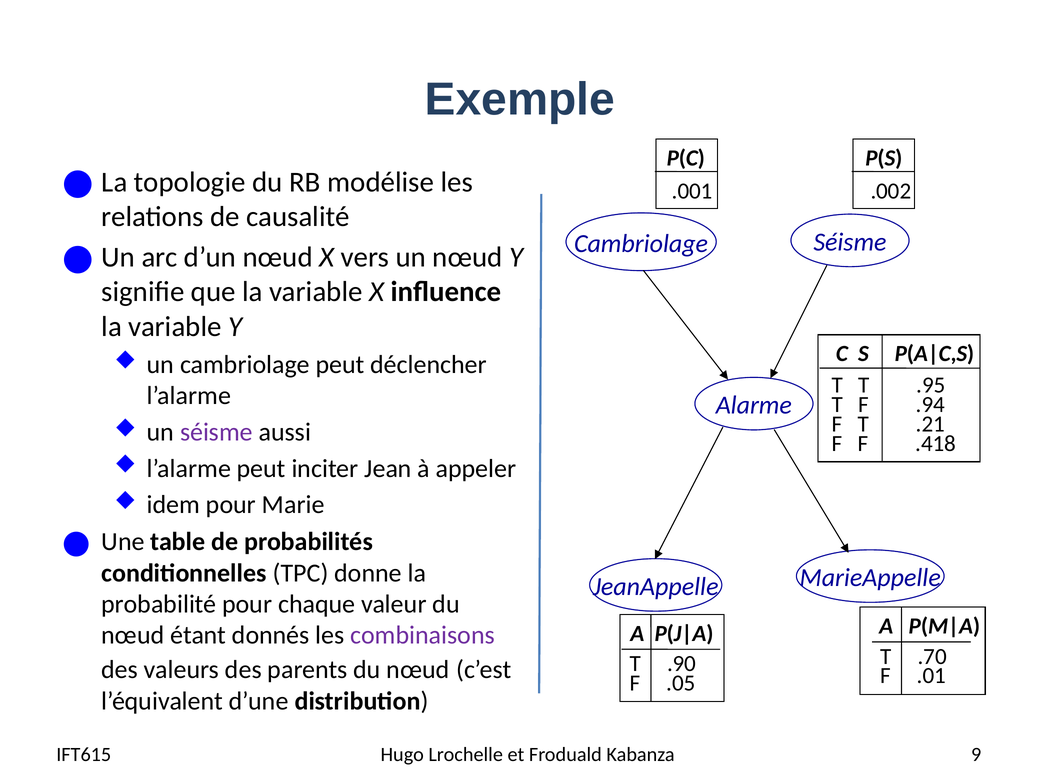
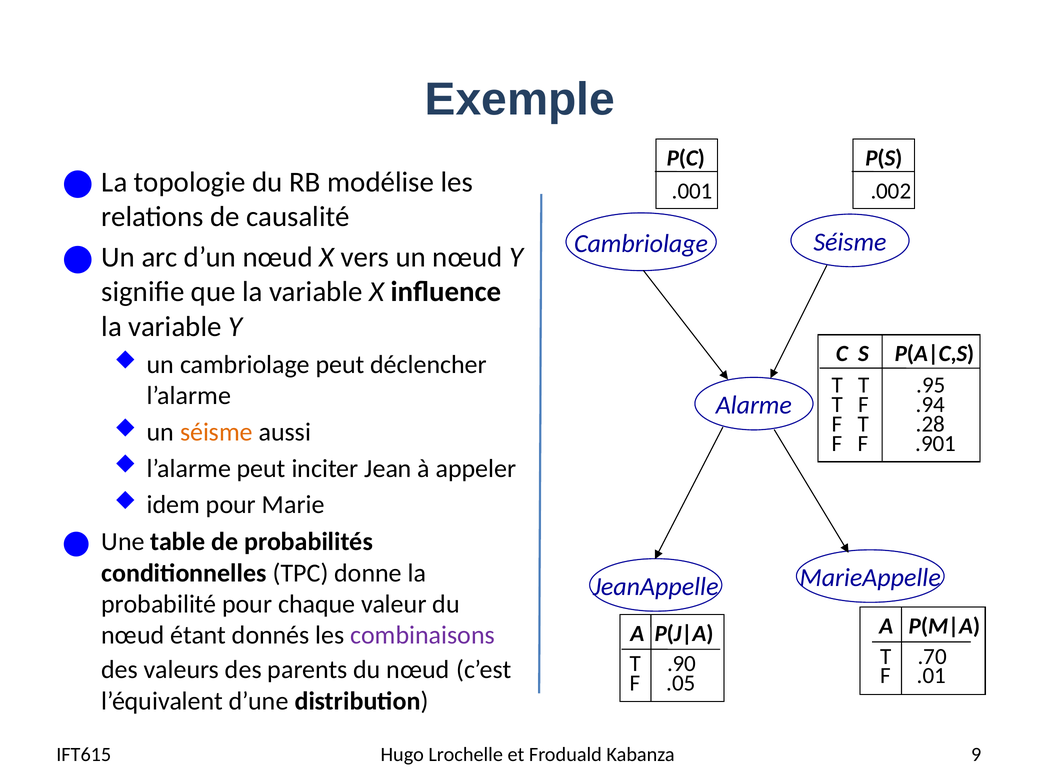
.21: .21 -> .28 (930, 424)
séisme colour: purple -> orange (216, 432)
.418: .418 -> .901 (936, 444)
